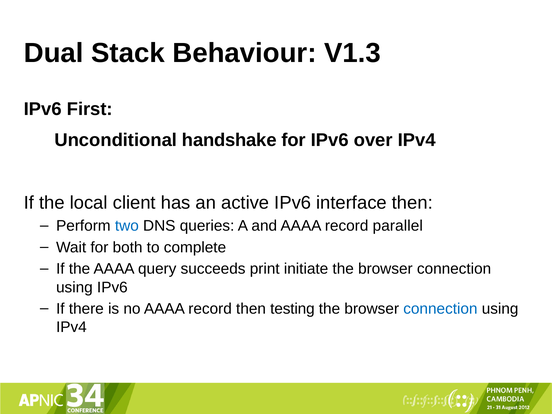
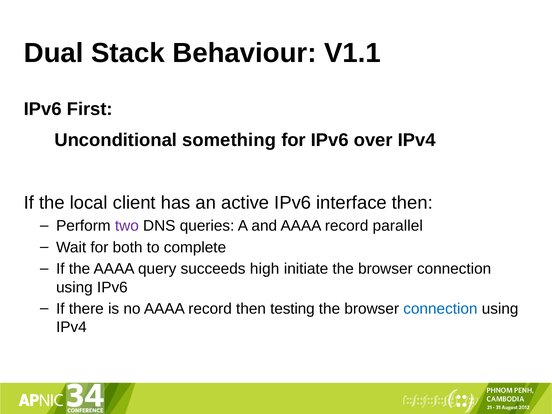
V1.3: V1.3 -> V1.1 (352, 53)
handshake: handshake -> something (229, 140)
two colour: blue -> purple (127, 226)
print: print -> high (265, 269)
